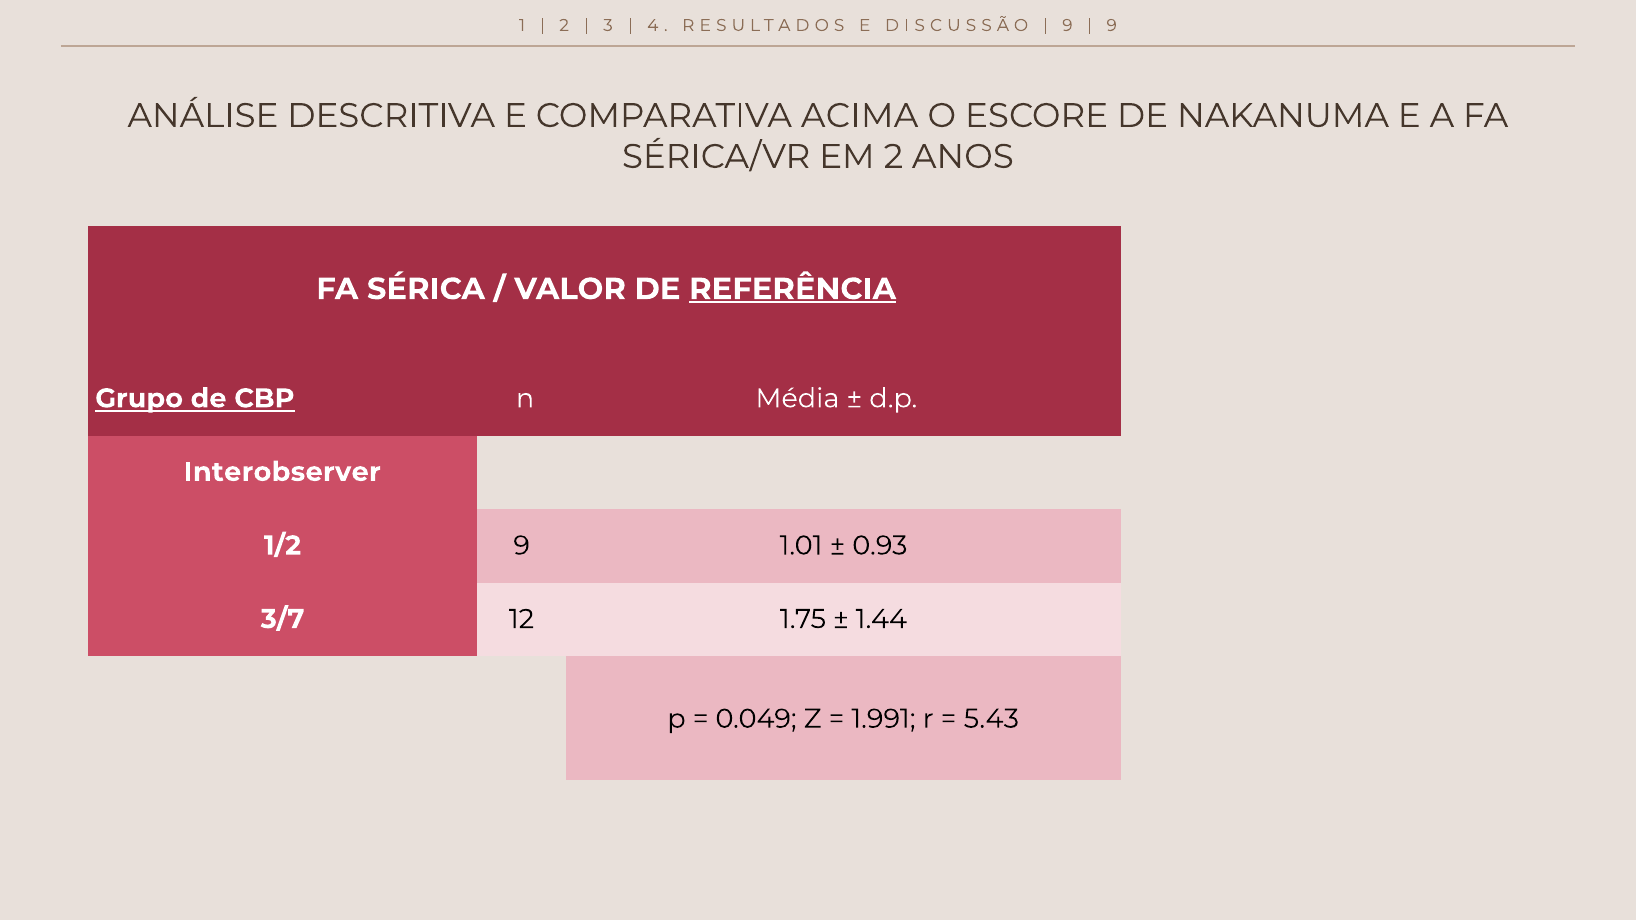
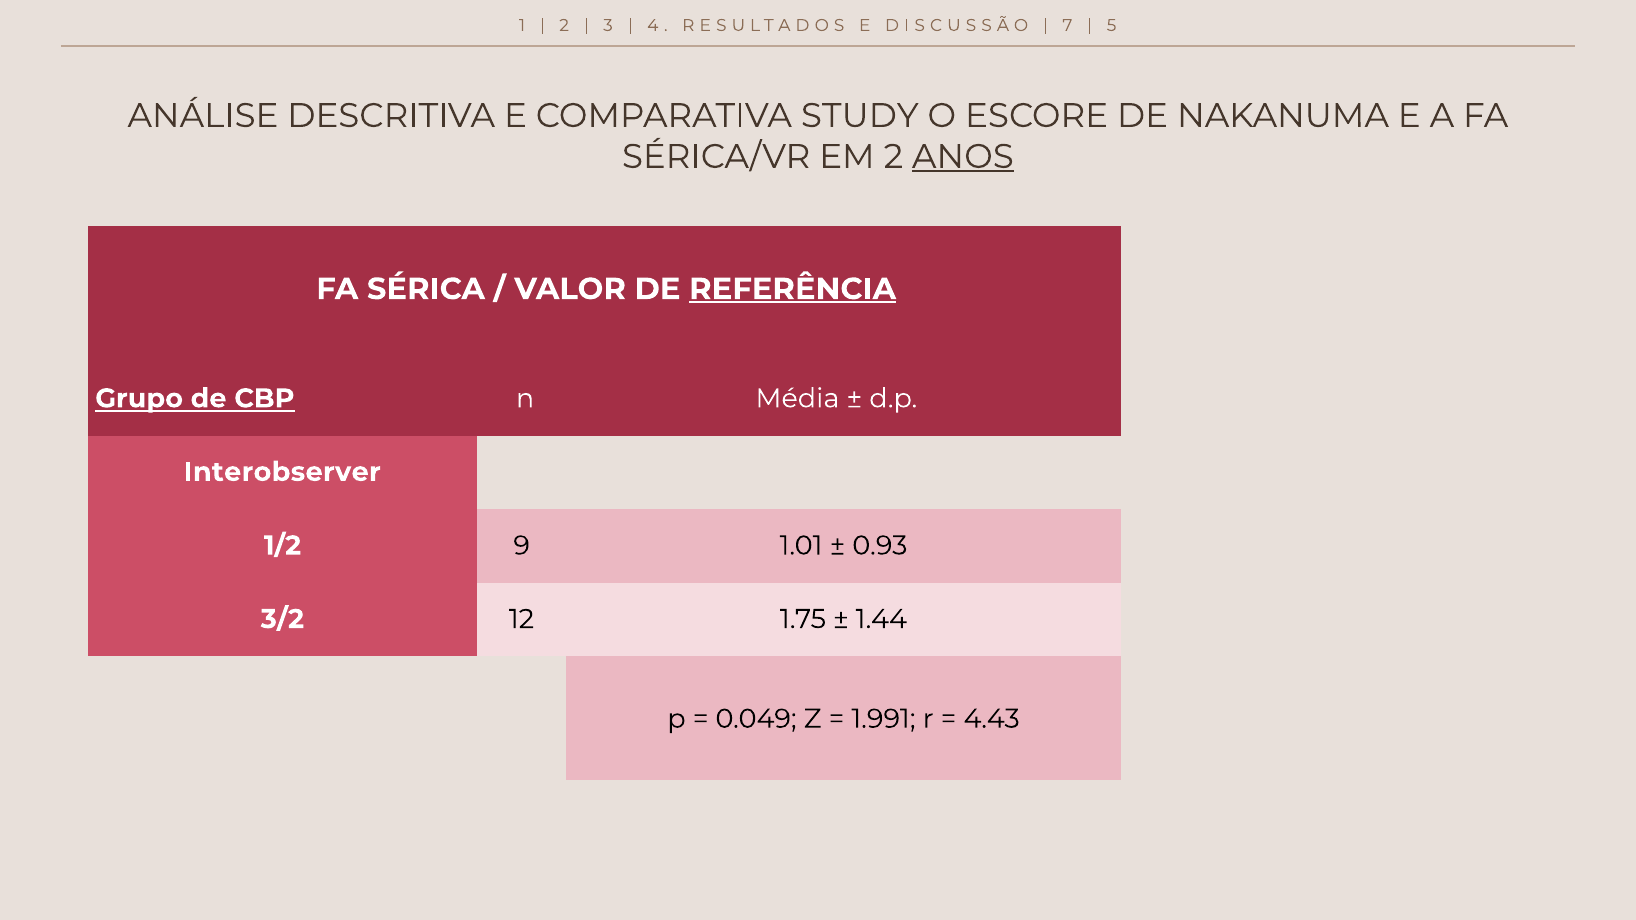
9: 9 -> 7 (1067, 25)
9: 9 -> 5 (1112, 25)
ACIMA: ACIMA -> STUDY (860, 116)
ANOS underline: none -> present (963, 157)
3/7: 3/7 -> 3/2 (282, 619)
5.43: 5.43 -> 4.43 (992, 719)
